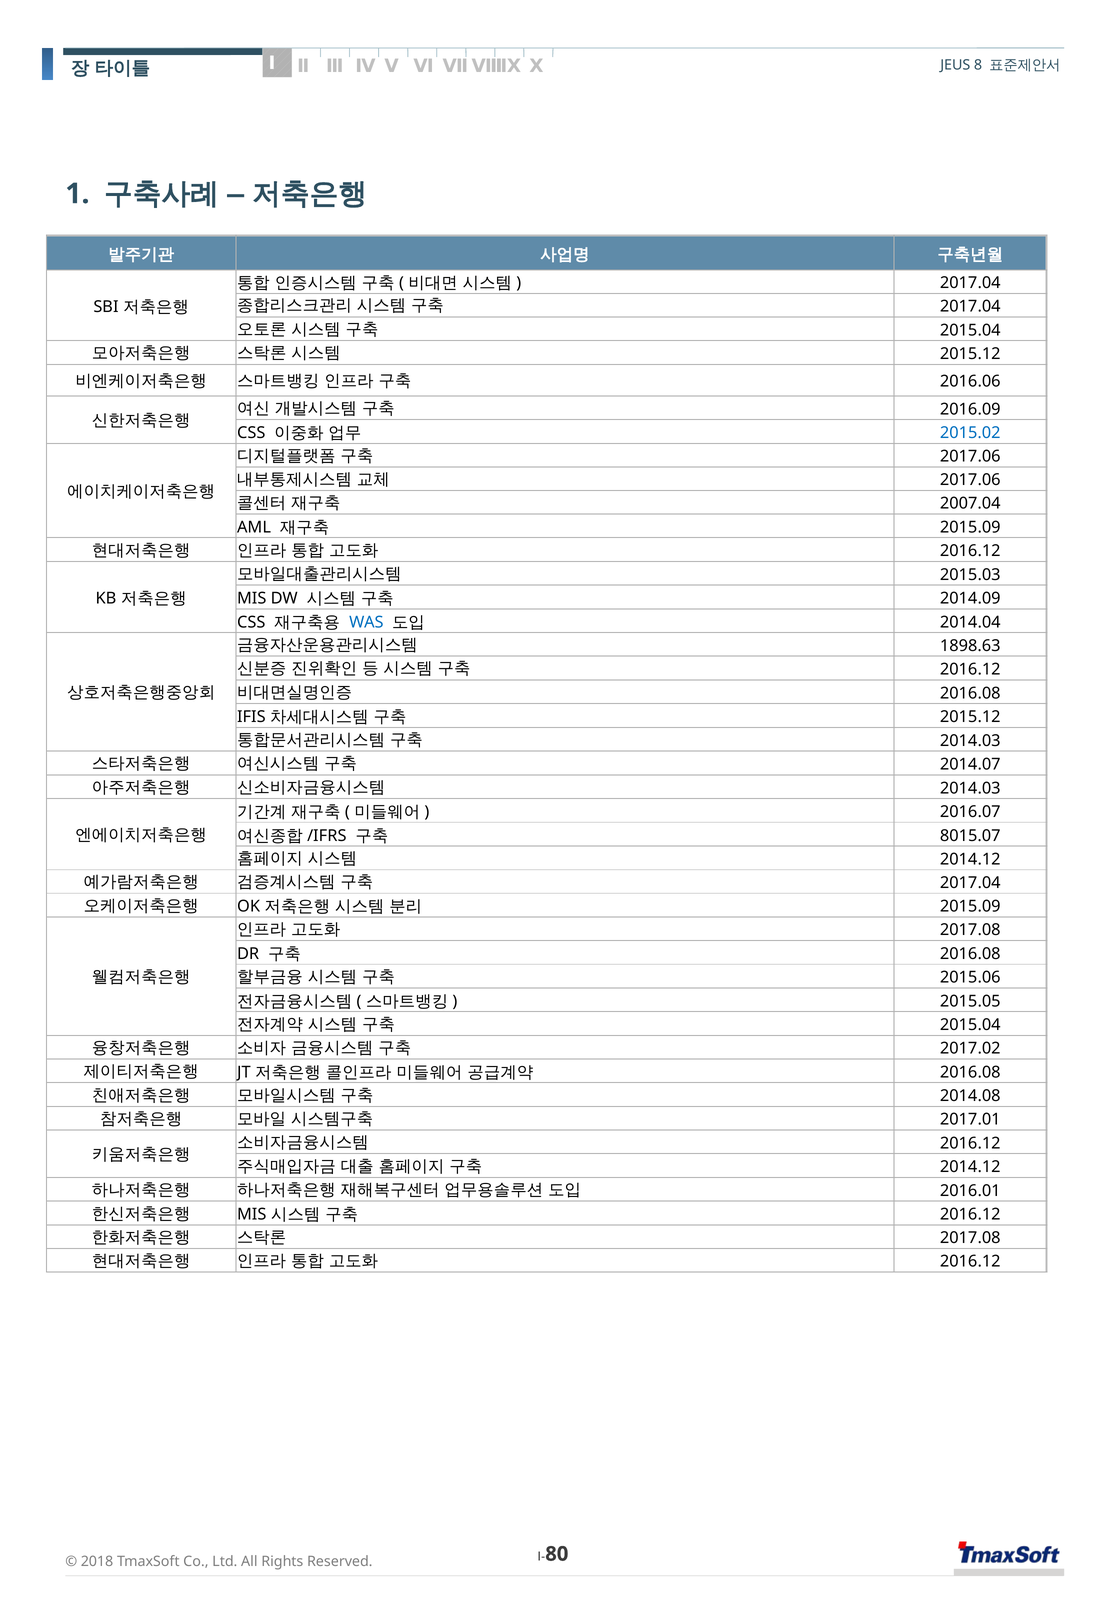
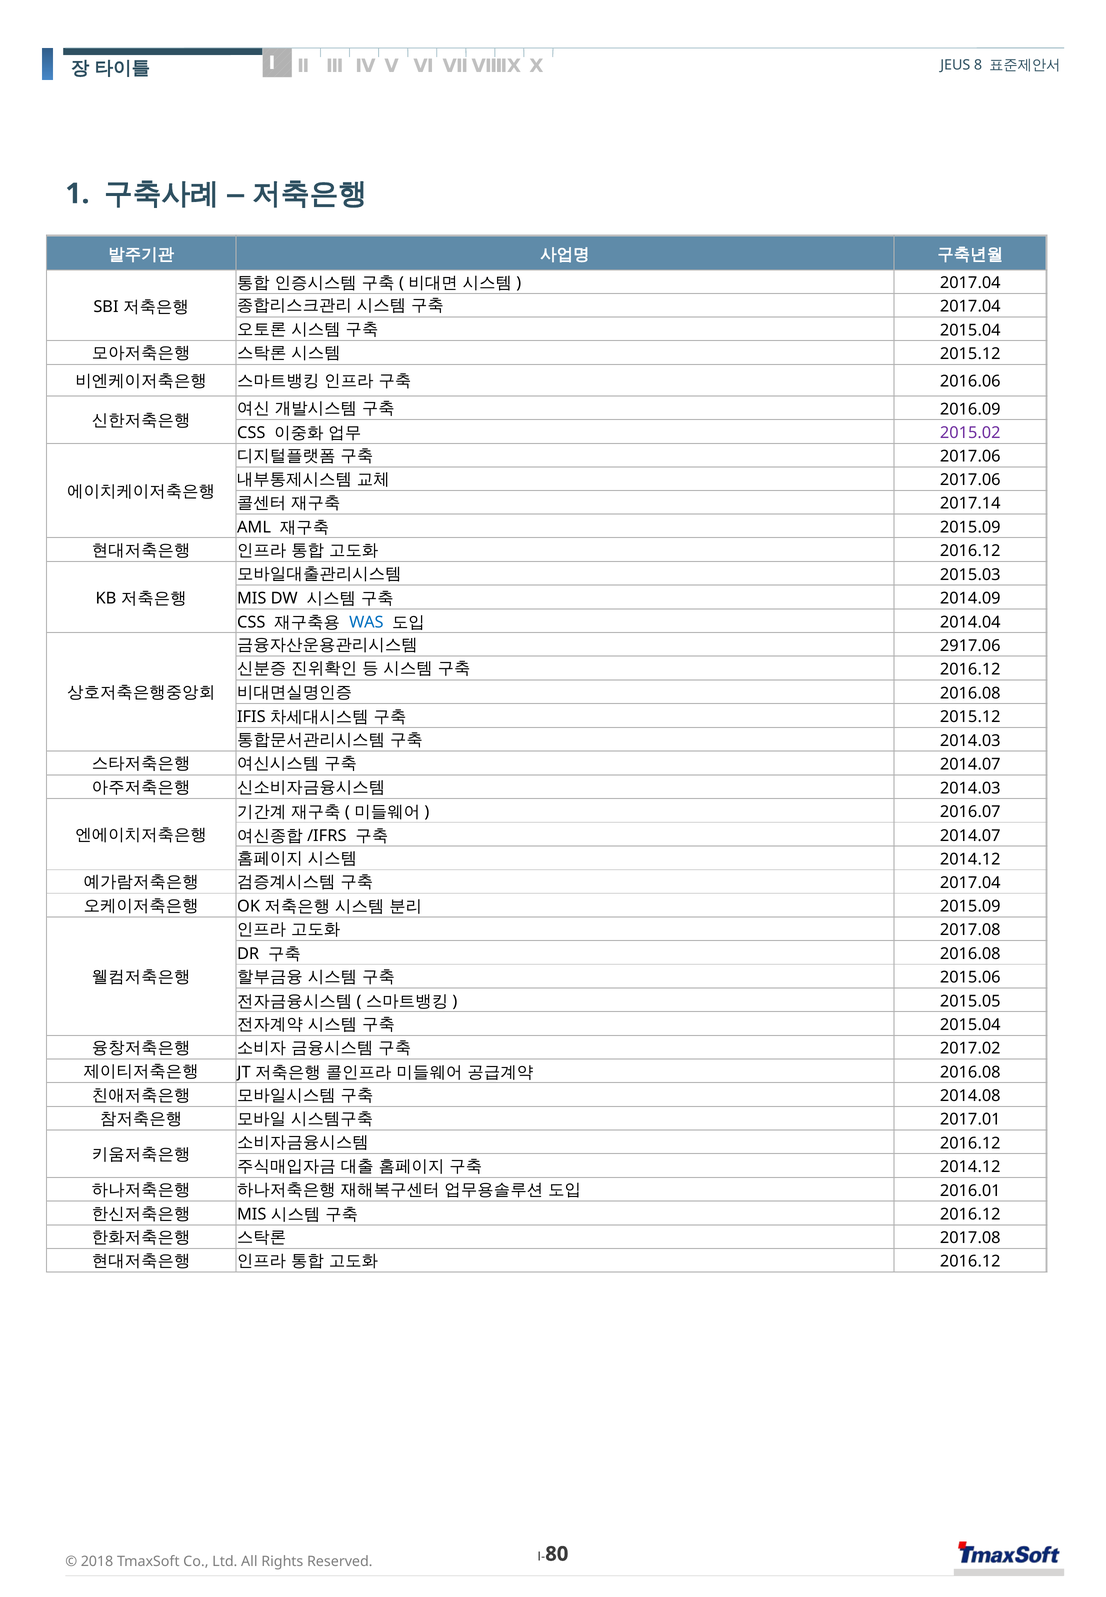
2015.02 colour: blue -> purple (970, 433)
2007.04: 2007.04 -> 2017.14 (970, 504)
1898.63: 1898.63 -> 2917.06 (970, 646)
8015.07: 8015.07 -> 2014.07 (970, 836)
